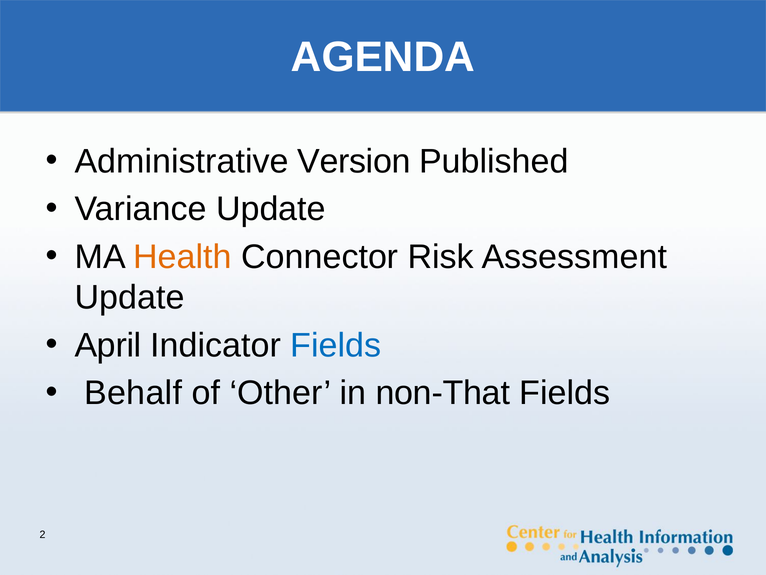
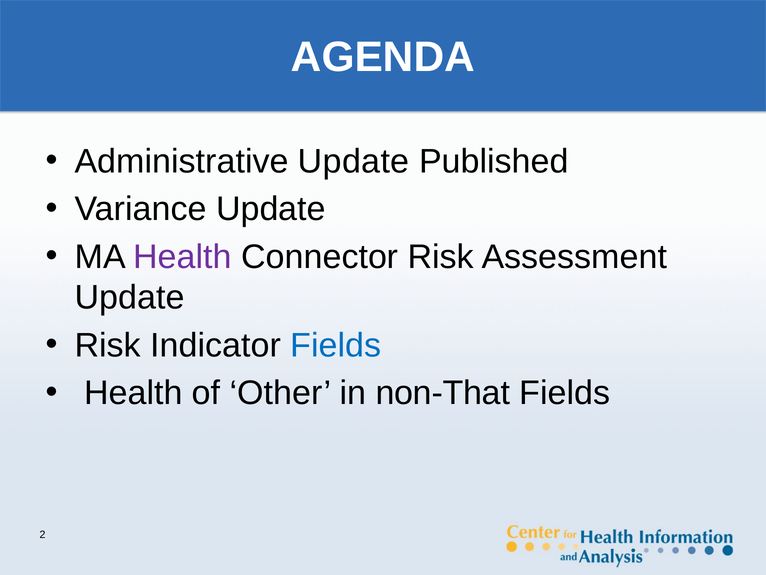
Administrative Version: Version -> Update (354, 161)
Health colour: orange -> purple (183, 257)
April: April -> Risk (108, 345)
Behalf: Behalf -> Health (133, 393)
